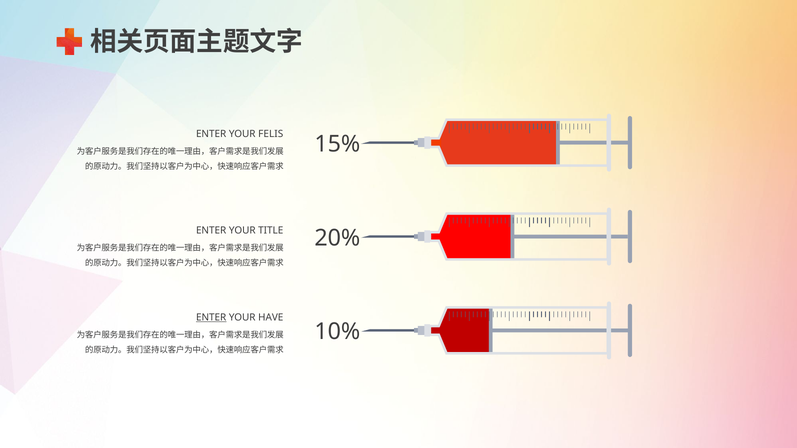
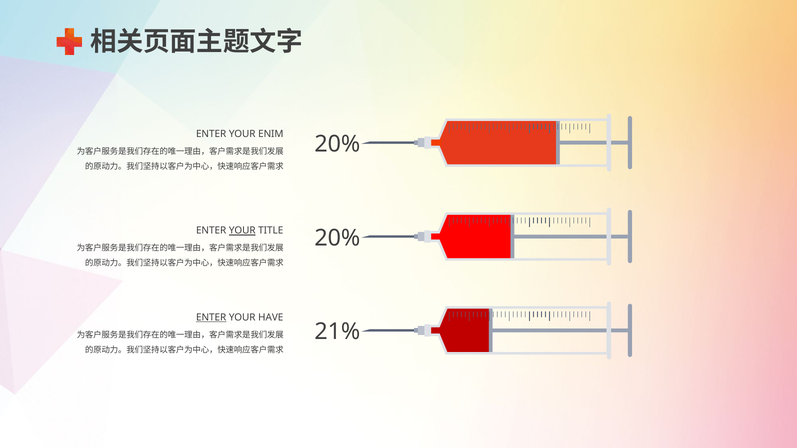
FELIS: FELIS -> ENIM (271, 134)
15%: 15% -> 20% (337, 144)
YOUR underline: none -> present (242, 231)
10%: 10% -> 21% (337, 332)
